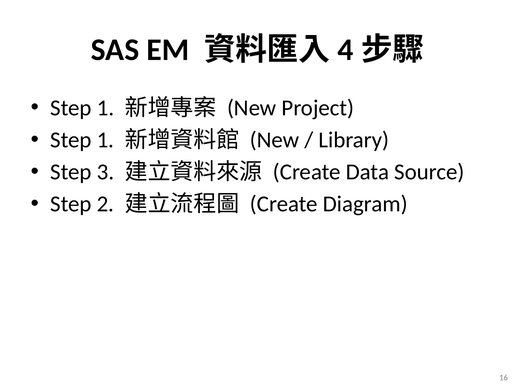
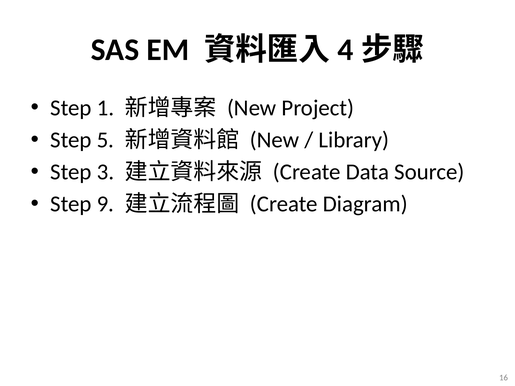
1: 1 -> 5 (105, 140)
2: 2 -> 9 (105, 204)
